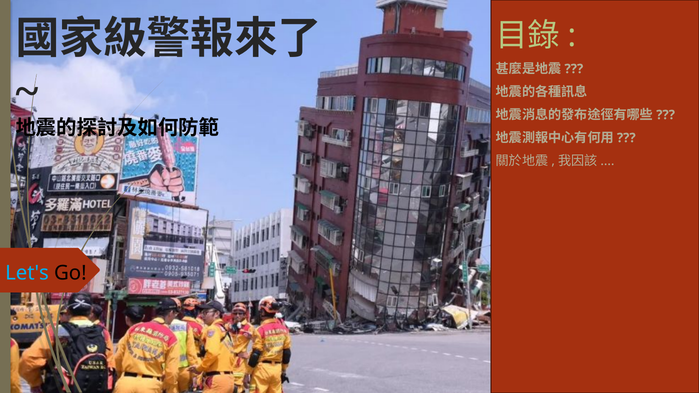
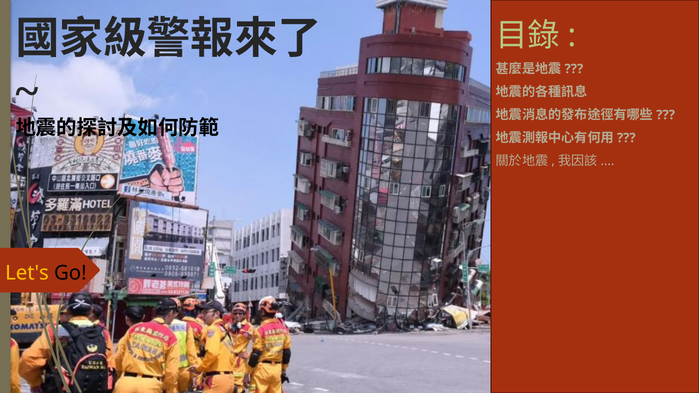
Let's colour: light blue -> yellow (27, 273)
